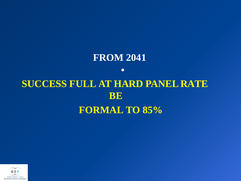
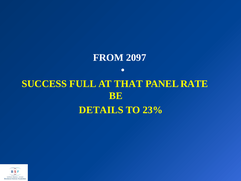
2041: 2041 -> 2097 (136, 58)
HARD: HARD -> THAT (128, 84)
FORMAL: FORMAL -> DETAILS (101, 110)
85%: 85% -> 23% (153, 110)
